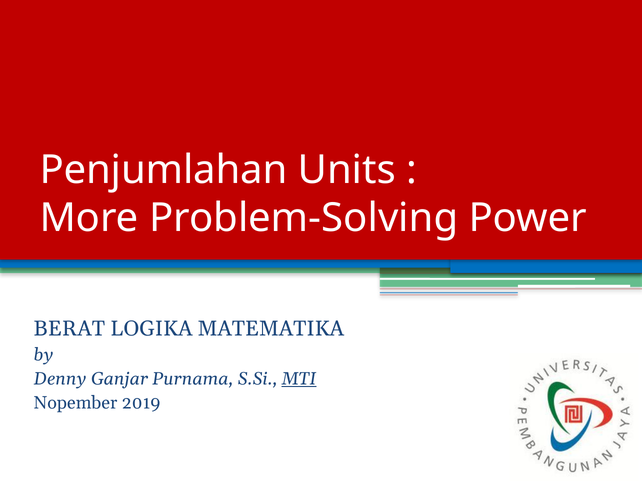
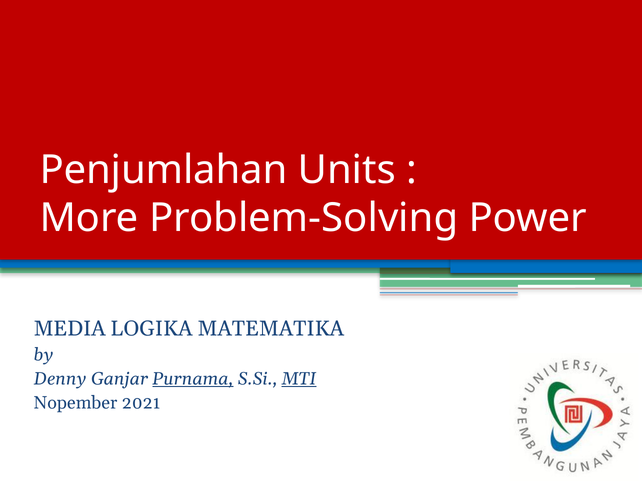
BERAT: BERAT -> MEDIA (70, 329)
Purnama underline: none -> present (193, 379)
2019: 2019 -> 2021 (141, 403)
